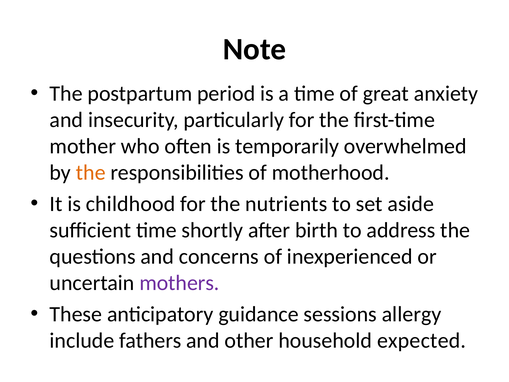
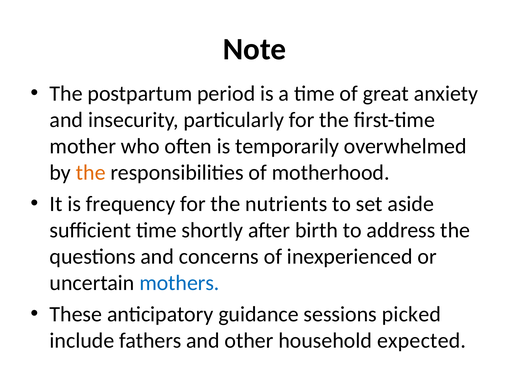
childhood: childhood -> frequency (131, 204)
mothers colour: purple -> blue (179, 283)
allergy: allergy -> picked (411, 314)
